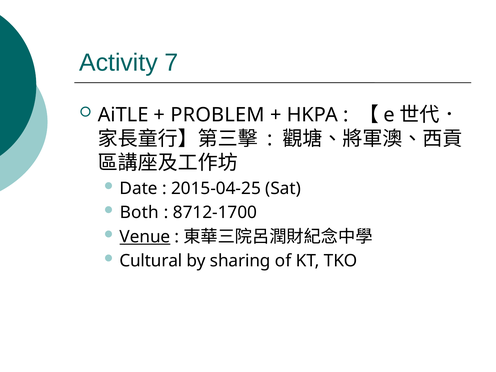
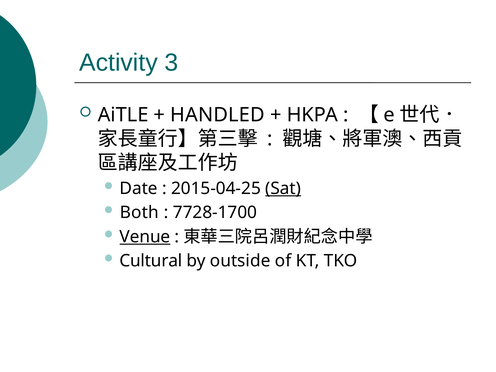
7: 7 -> 3 (171, 63)
PROBLEM: PROBLEM -> HANDLED (218, 115)
Sat underline: none -> present (283, 189)
8712-1700: 8712-1700 -> 7728-1700 (215, 213)
sharing: sharing -> outside (240, 261)
